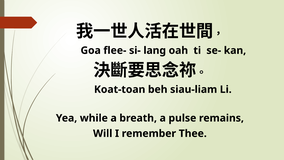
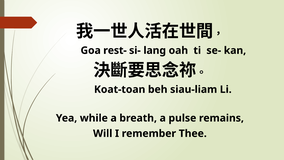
flee-: flee- -> rest- (115, 50)
